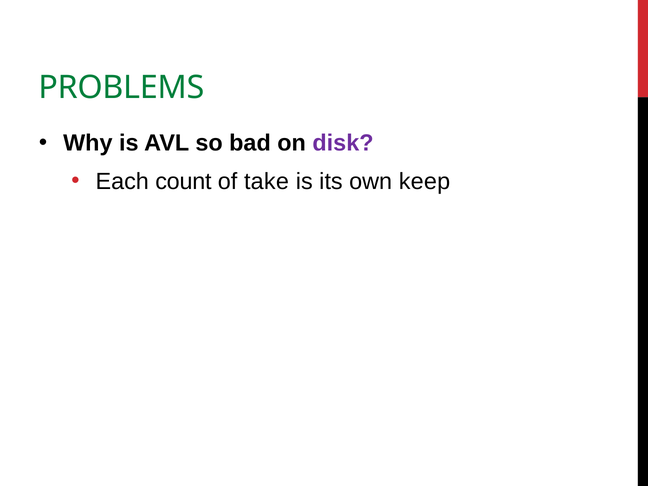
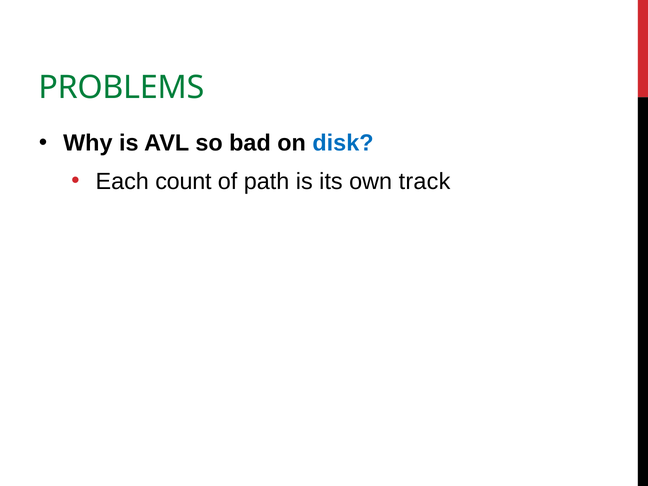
disk colour: purple -> blue (343, 143)
take: take -> path (267, 181)
keep: keep -> track (425, 181)
